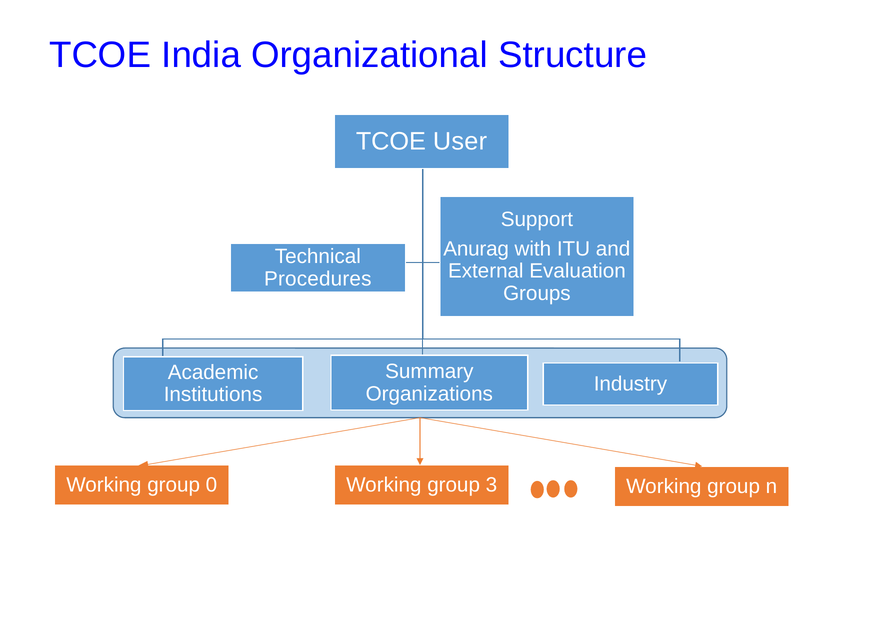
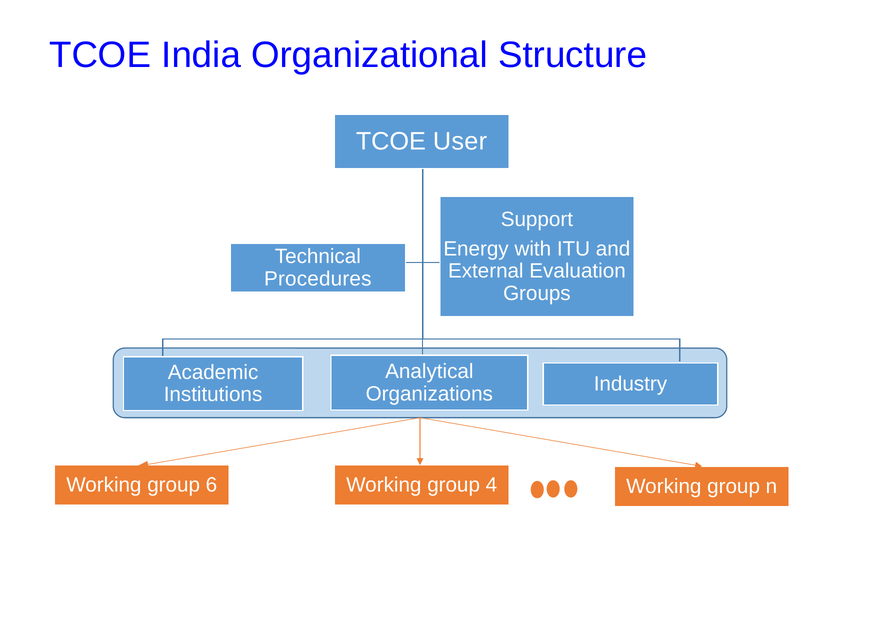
Anurag: Anurag -> Energy (476, 249)
Summary: Summary -> Analytical (429, 371)
0: 0 -> 6 (211, 485)
3: 3 -> 4 (491, 485)
